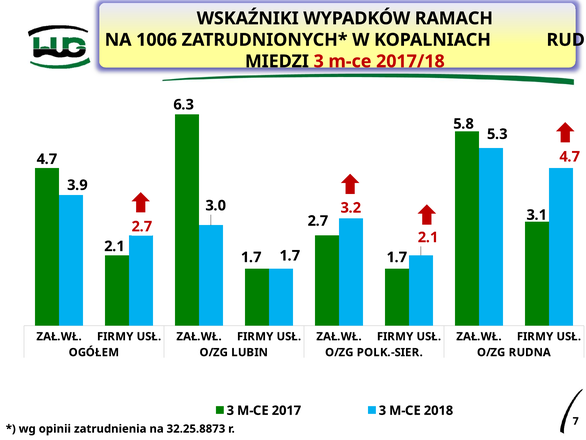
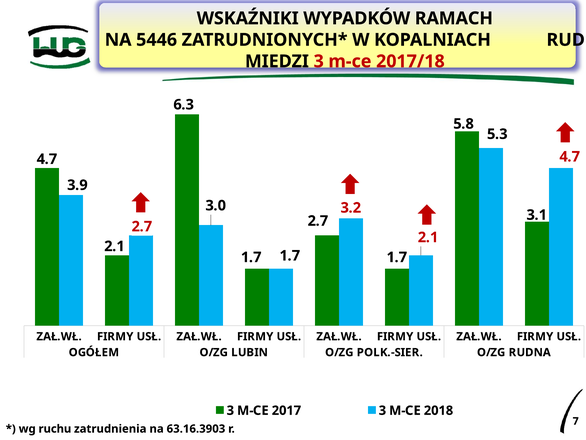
1006: 1006 -> 5446 (157, 40)
opinii: opinii -> ruchu (55, 428)
32.25.8873: 32.25.8873 -> 63.16.3903 (196, 428)
